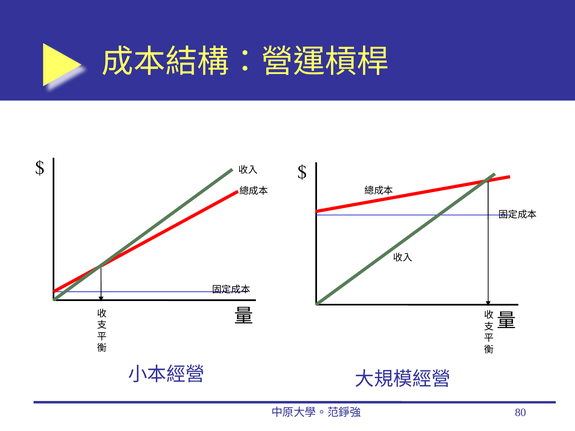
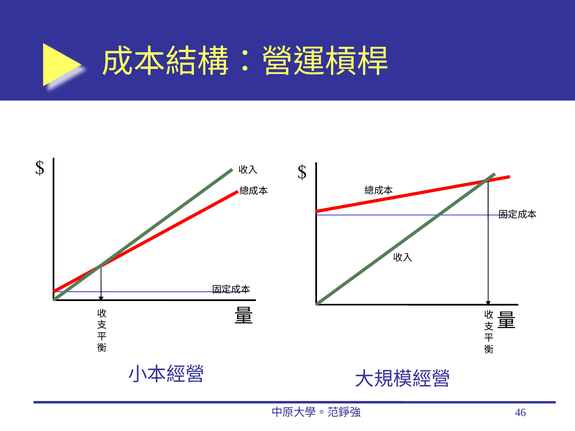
80: 80 -> 46 (521, 413)
